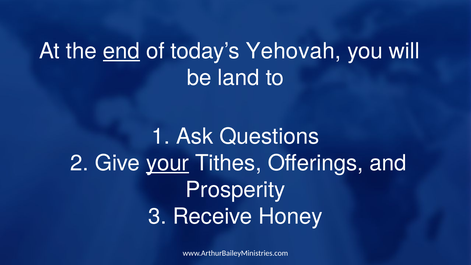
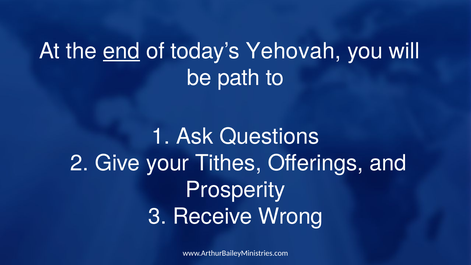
land: land -> path (239, 78)
your underline: present -> none (168, 163)
Honey: Honey -> Wrong (291, 216)
